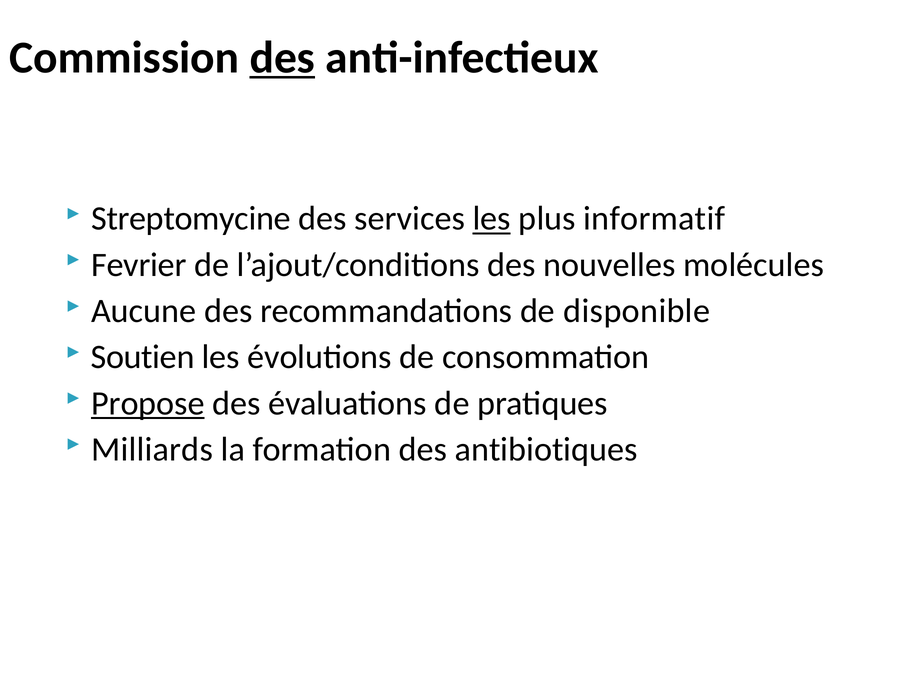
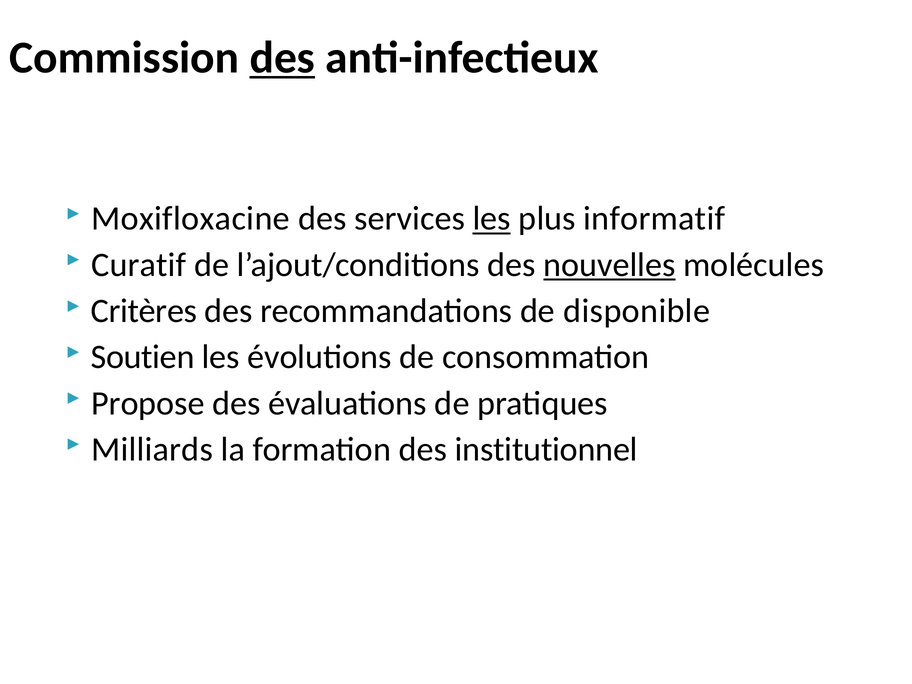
Streptomycine: Streptomycine -> Moxifloxacine (191, 219)
Fevrier: Fevrier -> Curatif (139, 265)
nouvelles underline: none -> present (609, 265)
Aucune: Aucune -> Critères (144, 311)
Propose underline: present -> none (148, 403)
antibiotiques: antibiotiques -> institutionnel (546, 449)
